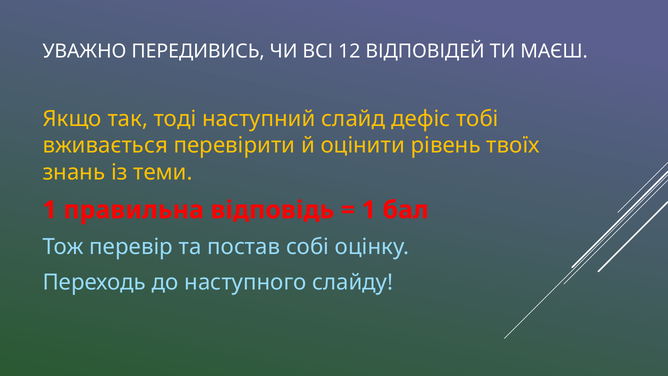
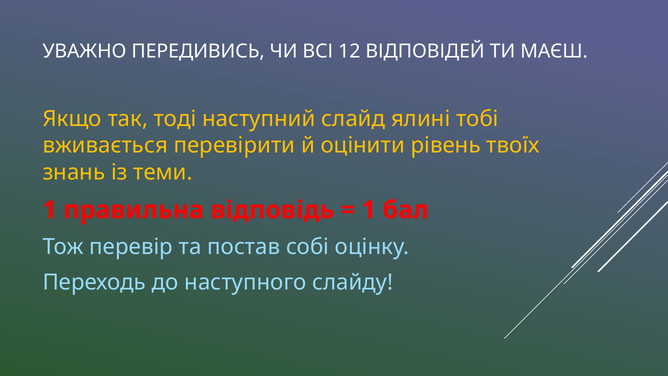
дефіс: дефіс -> ялині (421, 119)
